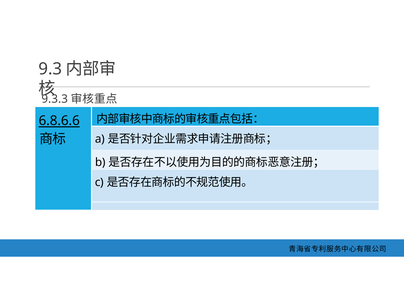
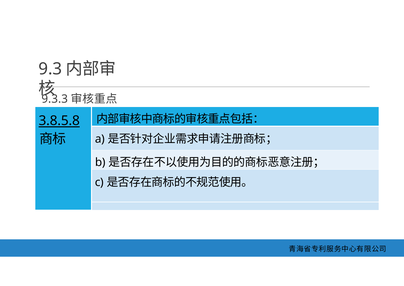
6.8.6.6: 6.8.6.6 -> 3.8.5.8 (59, 120)
